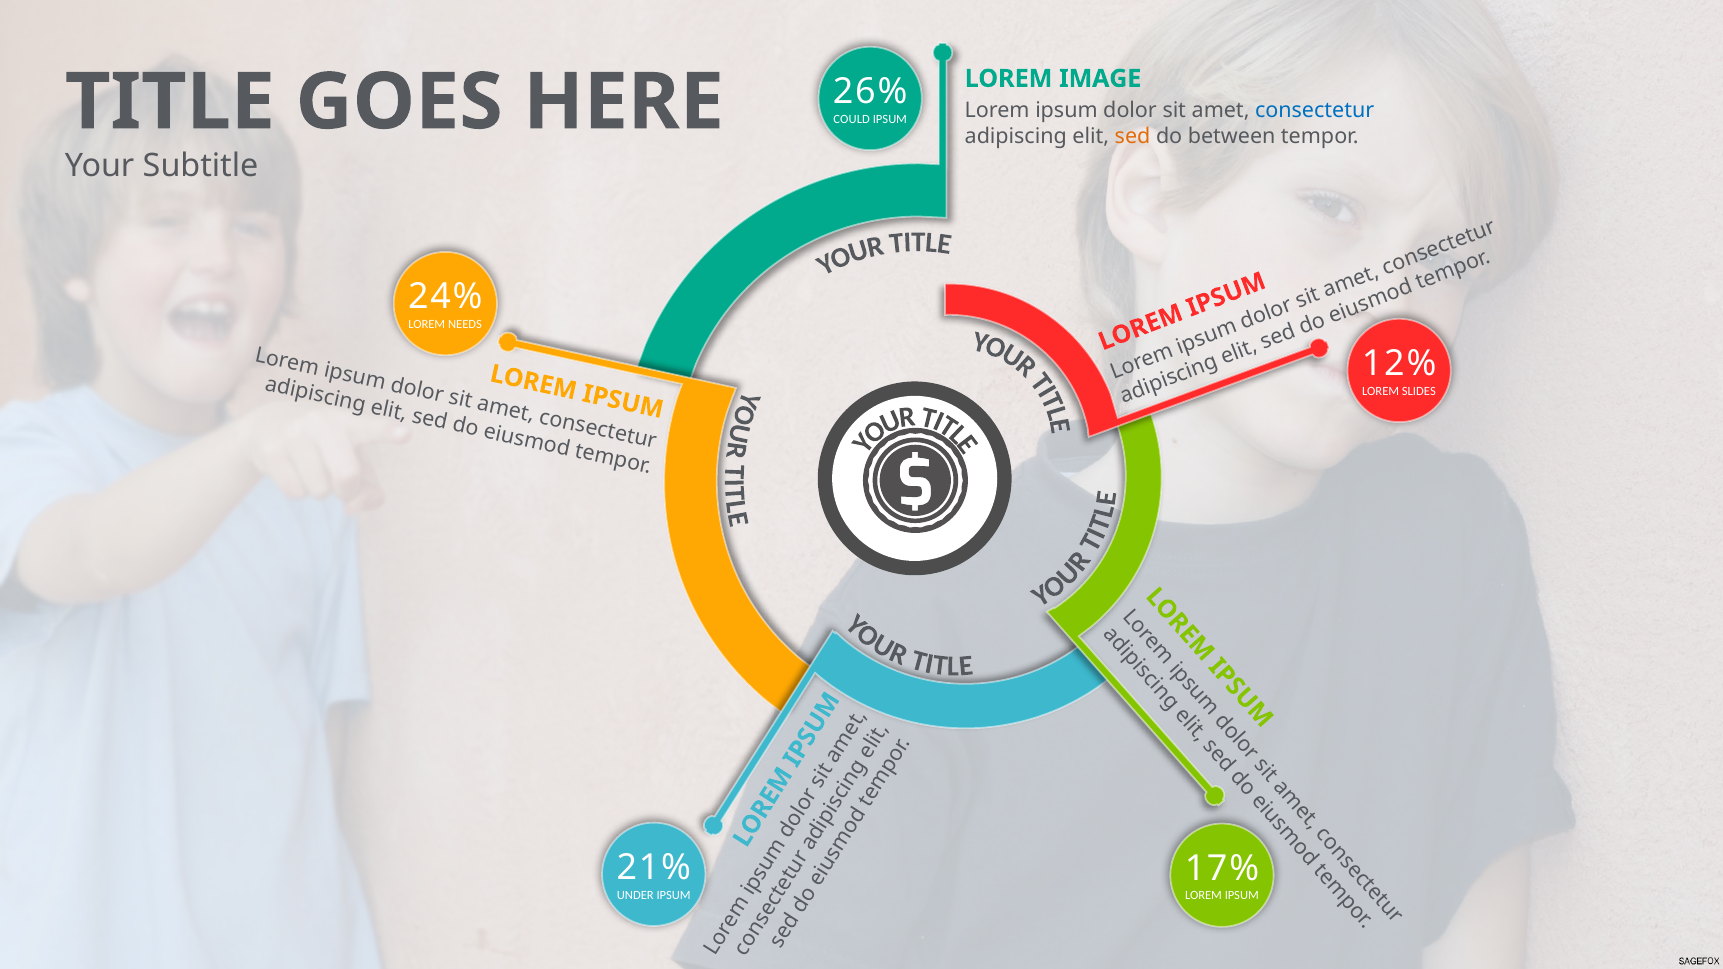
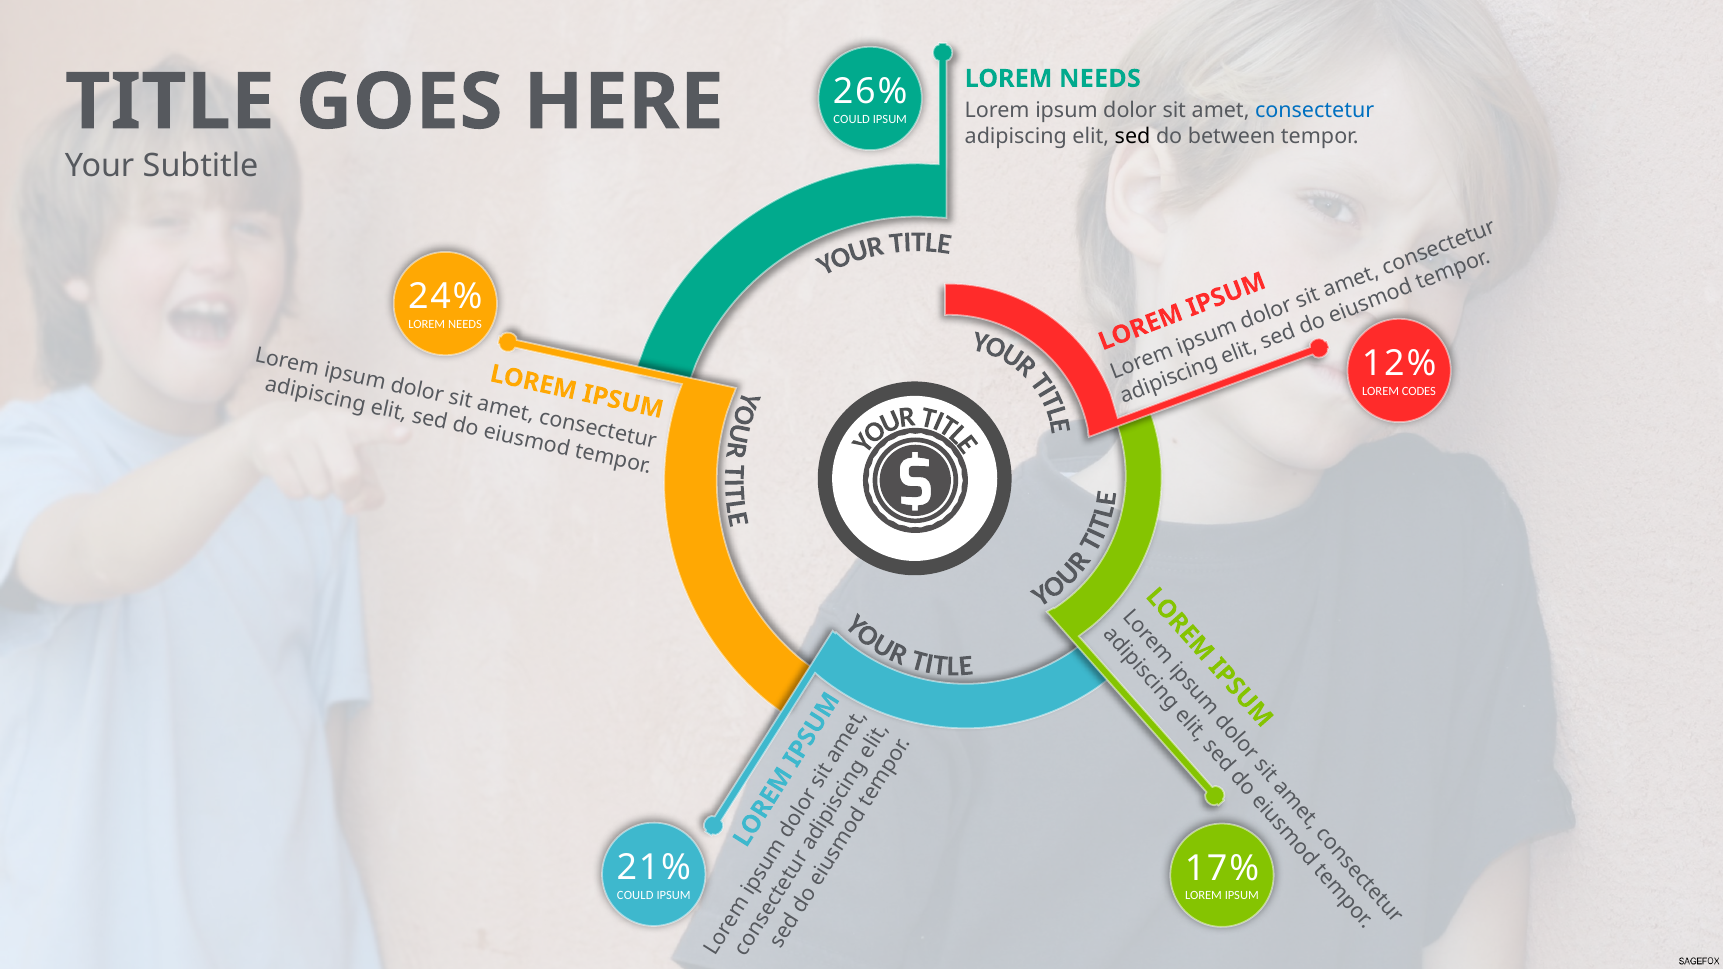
IMAGE: IMAGE -> NEEDS (1100, 79)
sed colour: orange -> black (1133, 137)
SLIDES: SLIDES -> CODES (1419, 391)
UNDER: UNDER -> COULD (635, 895)
